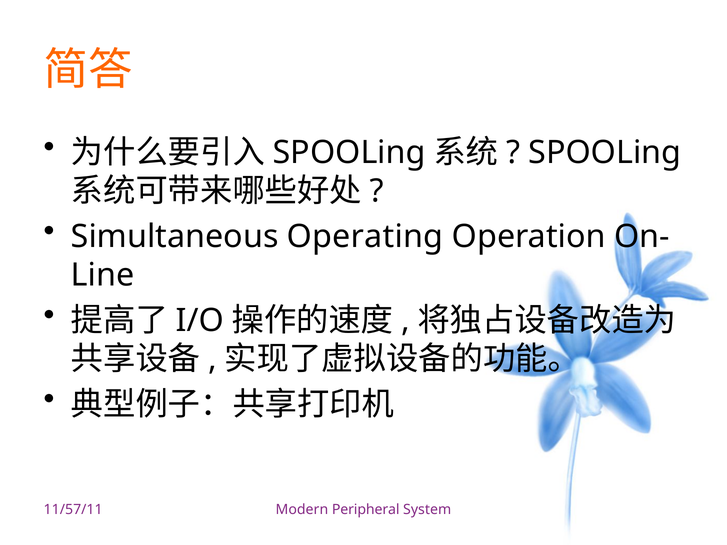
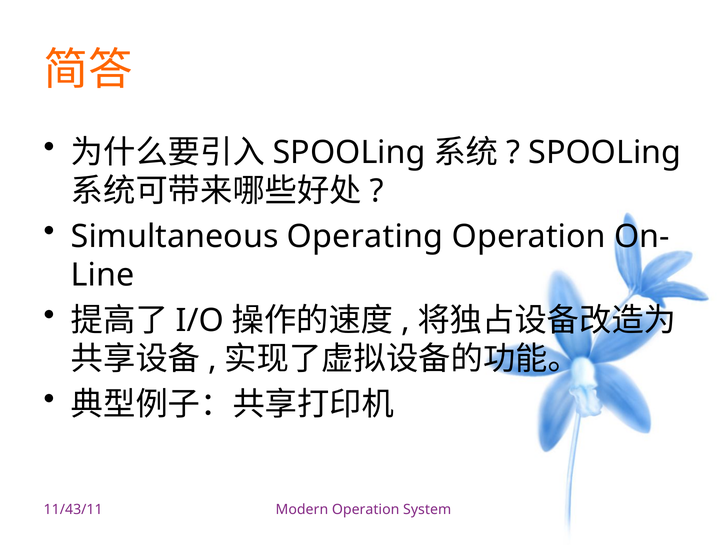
11/57/11: 11/57/11 -> 11/43/11 (73, 510)
Modern Peripheral: Peripheral -> Operation (366, 510)
